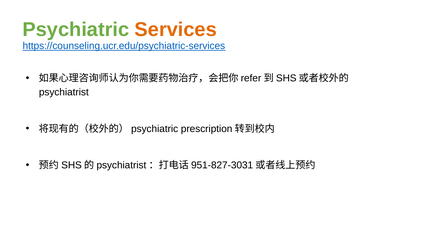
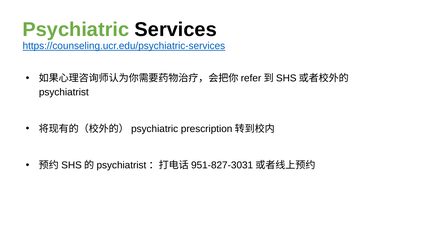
Services colour: orange -> black (176, 30)
